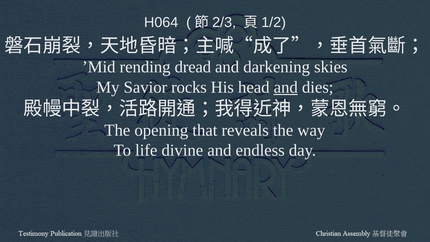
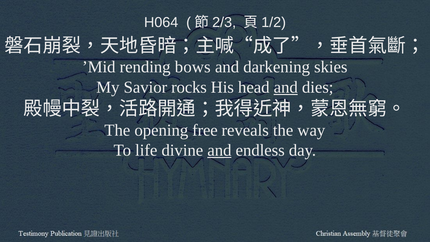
dread: dread -> bows (193, 67)
that: that -> free (205, 130)
and underline: none -> present (219, 150)
